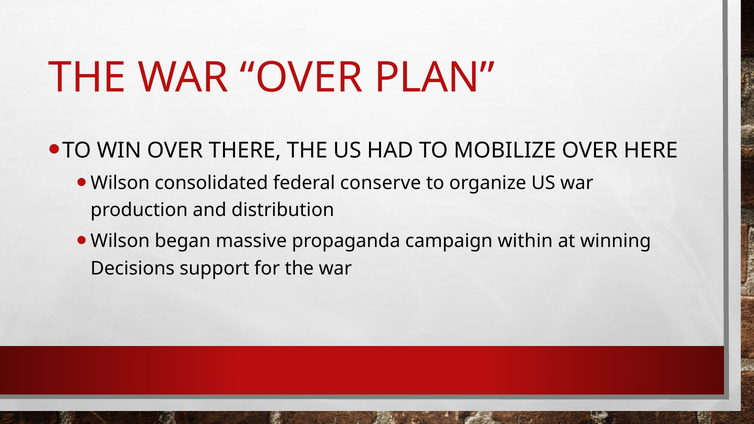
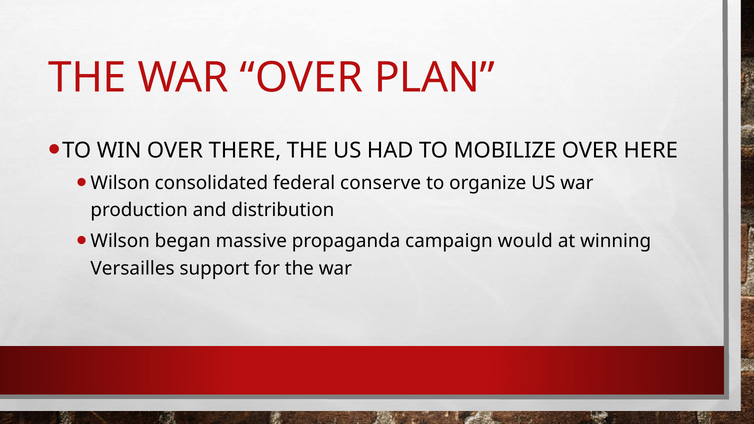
within: within -> would (525, 241)
Decisions: Decisions -> Versailles (133, 268)
